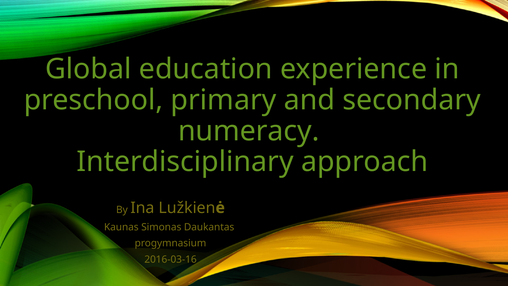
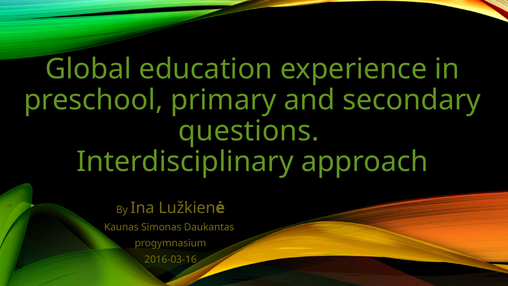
numeracy: numeracy -> questions (249, 131)
